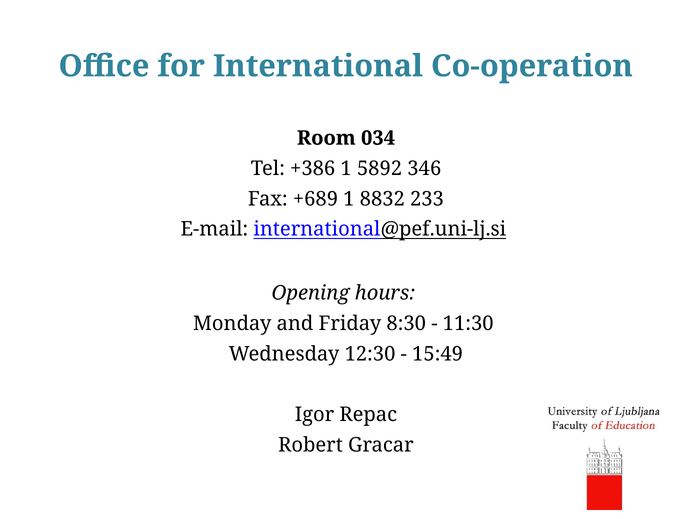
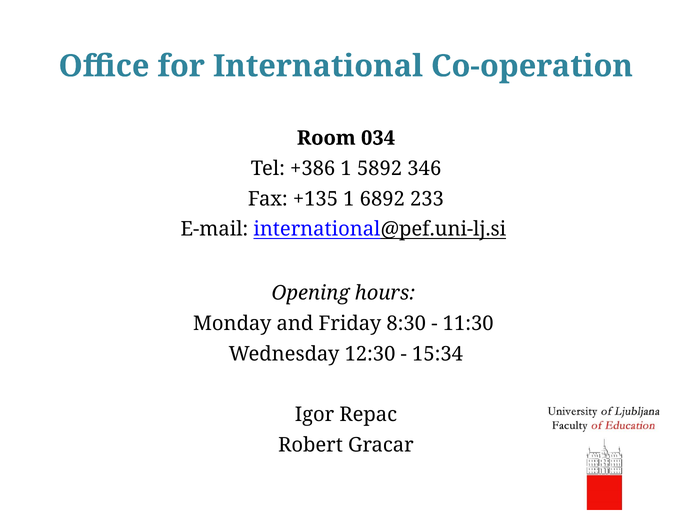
+689: +689 -> +135 (315, 199)
8832: 8832 -> 6892 (382, 199)
15:49: 15:49 -> 15:34 (438, 354)
